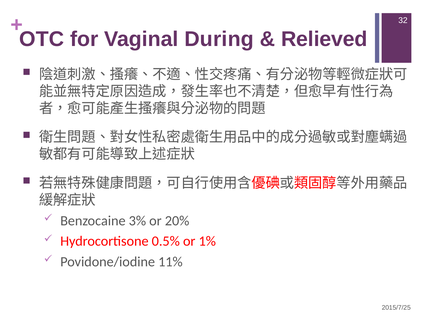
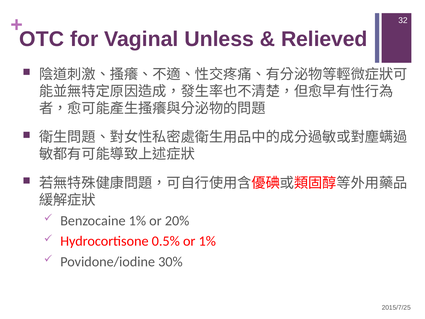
During: During -> Unless (219, 39)
Benzocaine 3%: 3% -> 1% (137, 221)
11%: 11% -> 30% (170, 262)
